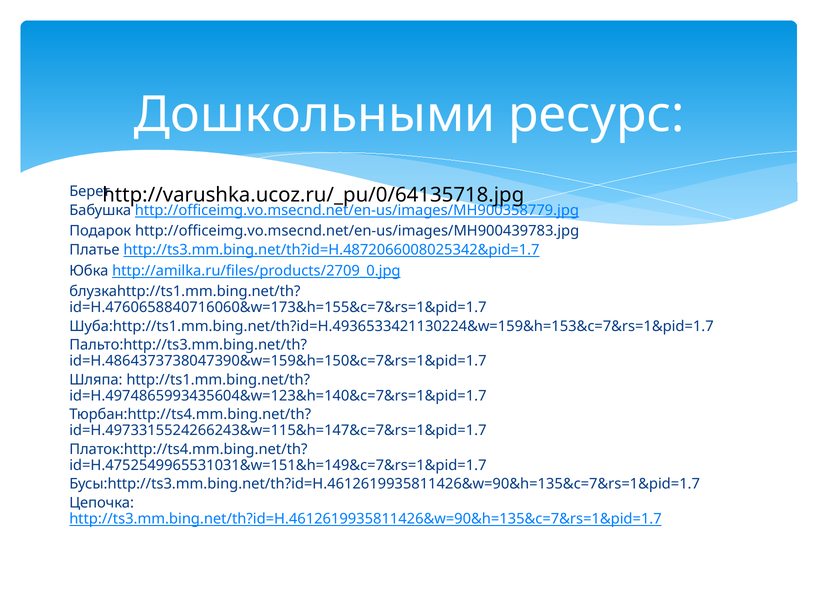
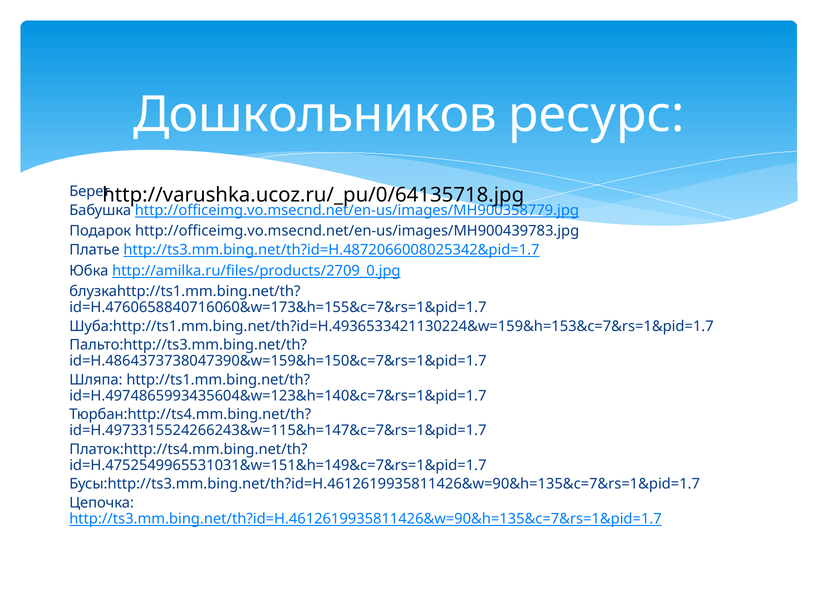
Дошкольными: Дошкольными -> Дошкольников (315, 115)
